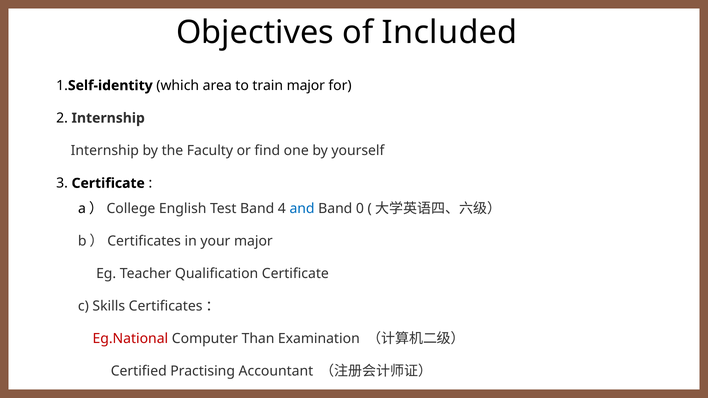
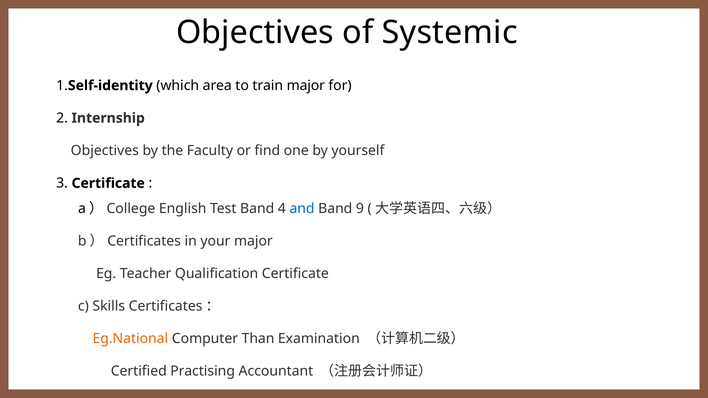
Included: Included -> Systemic (450, 32)
Internship: Internship -> Objectives (105, 151)
0: 0 -> 9 (360, 209)
Eg.National colour: red -> orange (130, 339)
